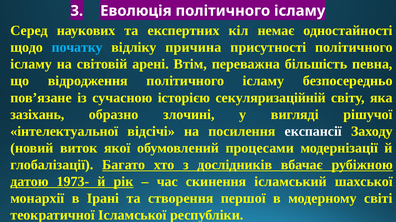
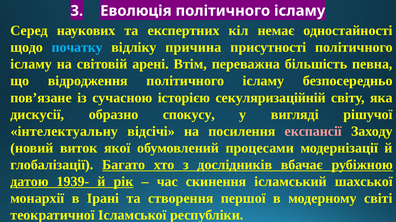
зазіхань: зазіхань -> дискусії (37, 115)
злочині: злочині -> спокусу (189, 115)
інтелектуальної: інтелектуальної -> інтелектуальну (64, 132)
експансії colour: white -> pink (313, 132)
1973-: 1973- -> 1939- (73, 182)
